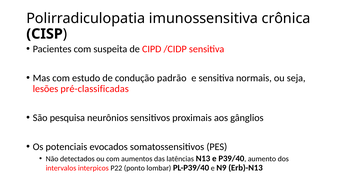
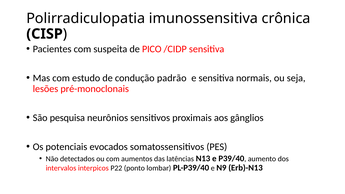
CIPD: CIPD -> PICO (152, 49)
pré-classificadas: pré-classificadas -> pré-monoclonais (95, 89)
